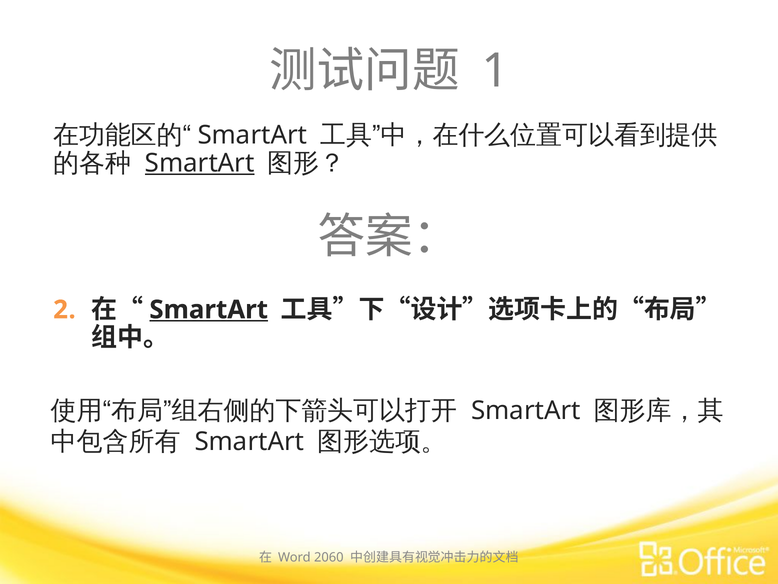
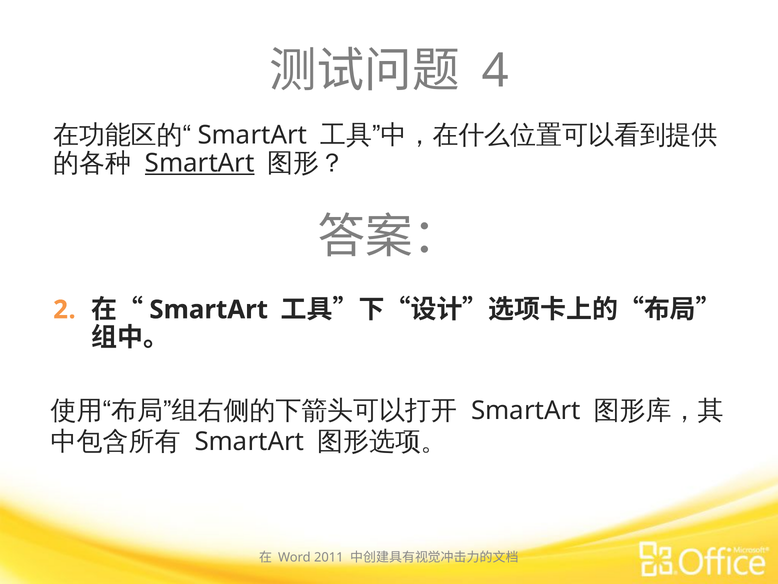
1: 1 -> 4 (495, 71)
SmartArt underline: present -> none (209, 309)
2060: 2060 -> 2011 (329, 557)
